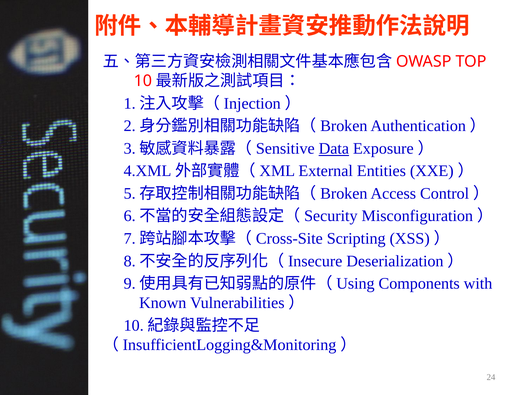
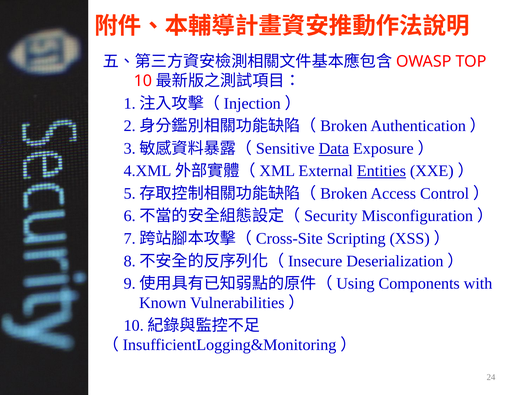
Entities underline: none -> present (381, 171)
